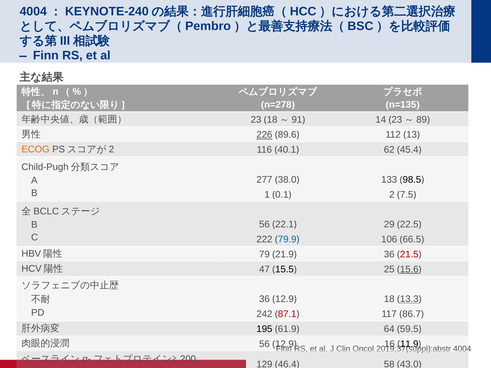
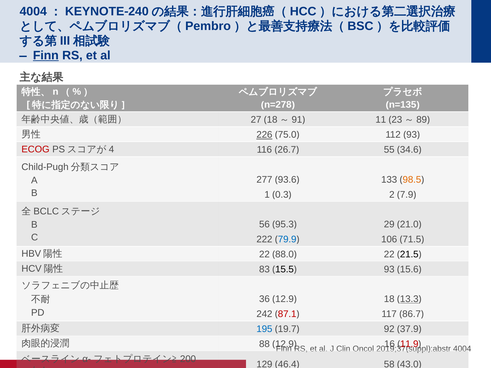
Finn underline: none -> present (46, 56)
23: 23 -> 27 (256, 120)
14: 14 -> 11 (381, 120)
89.6: 89.6 -> 75.0 (287, 135)
13: 13 -> 93 (412, 135)
ECOG colour: orange -> red (36, 149)
2: 2 -> 4 (111, 149)
40.1: 40.1 -> 26.7 (287, 150)
62: 62 -> 55 (389, 150)
45.4: 45.4 -> 34.6 (409, 150)
38.0: 38.0 -> 93.6 (287, 180)
98.5 colour: black -> orange (412, 180)
0.1: 0.1 -> 0.3 (282, 195)
7.5: 7.5 -> 7.9 (407, 195)
22.1: 22.1 -> 95.3 (285, 225)
22.5: 22.5 -> 21.0 (409, 225)
66.5: 66.5 -> 71.5 (412, 239)
79: 79 -> 22 (264, 254)
21.9: 21.9 -> 88.0 (285, 254)
36: 36 -> 22 (389, 254)
21.5 colour: red -> black (409, 254)
47: 47 -> 83 (264, 269)
25: 25 -> 93 (389, 269)
15.6 underline: present -> none (409, 269)
195 colour: black -> blue (264, 329)
61.9: 61.9 -> 19.7 (287, 329)
64: 64 -> 92 (389, 329)
59.5: 59.5 -> 37.9 (409, 329)
56: 56 -> 88 (264, 344)
11.9 colour: black -> red (409, 344)
